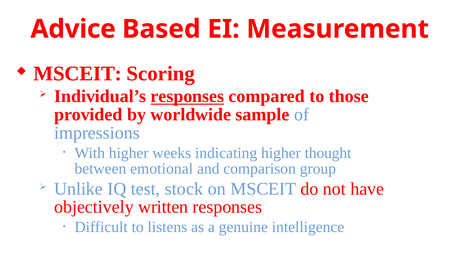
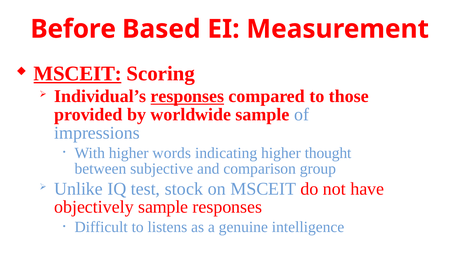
Advice: Advice -> Before (73, 29)
MSCEIT underline: none -> present (78, 74)
weeks: weeks -> words (172, 153)
emotional: emotional -> subjective (162, 169)
objectively written: written -> sample (163, 207)
